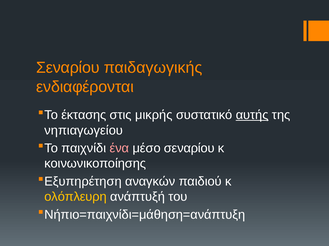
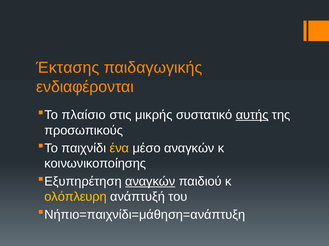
Σεναρίου: Σεναρίου -> Έκτασης (68, 68)
έκτασης: έκτασης -> πλαίσιο (84, 115)
νηπιαγωγείου: νηπιαγωγείου -> προσωπικούς (84, 131)
ένα colour: pink -> yellow (119, 149)
μέσο σεναρίου: σεναρίου -> αναγκών (189, 149)
αναγκών underline: none -> present (150, 182)
